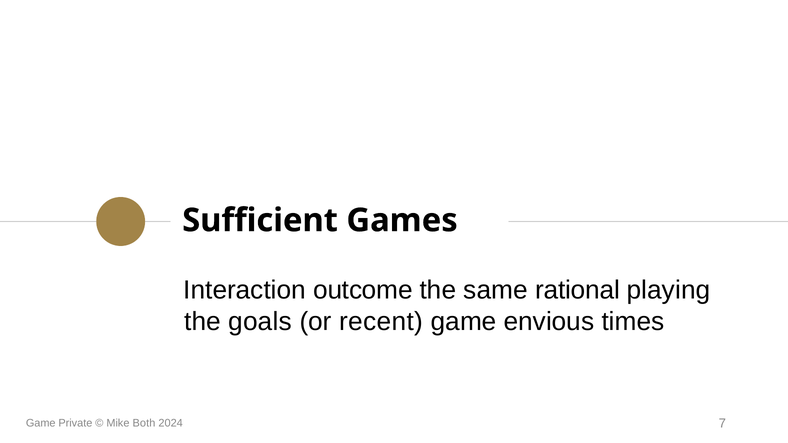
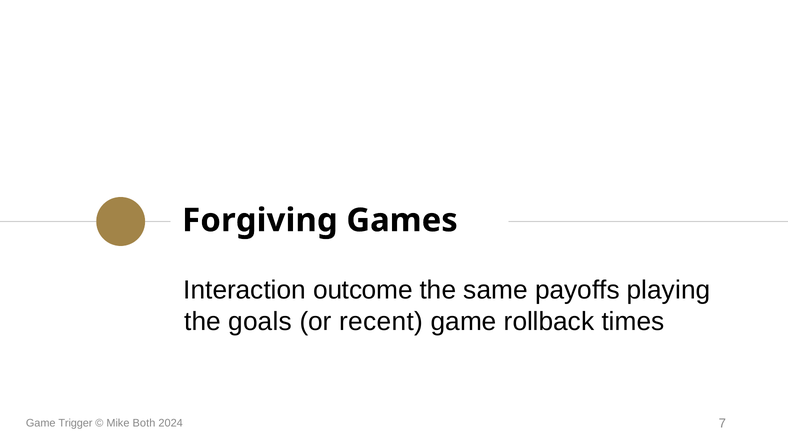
Sufficient: Sufficient -> Forgiving (260, 221)
rational: rational -> payoffs (577, 290)
envious: envious -> rollback (549, 322)
Private: Private -> Trigger (75, 423)
